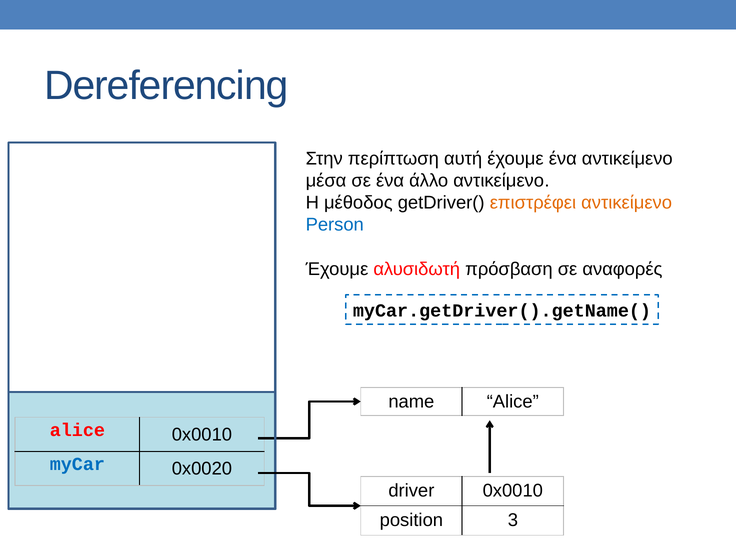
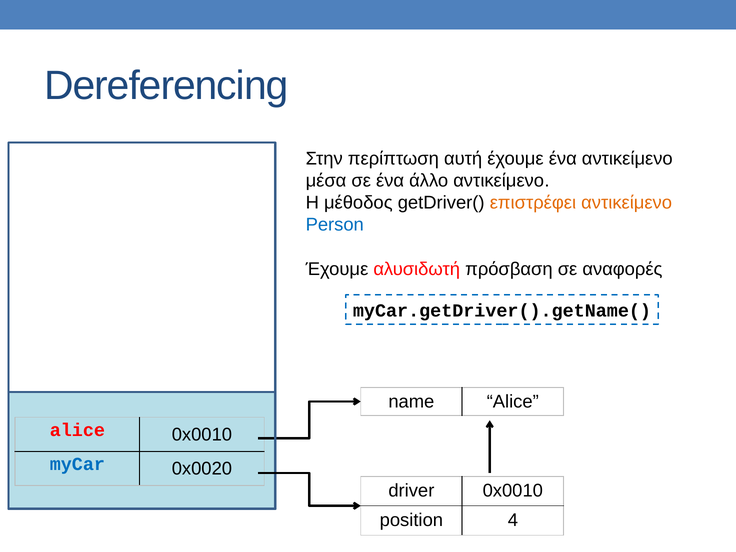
3: 3 -> 4 (513, 520)
